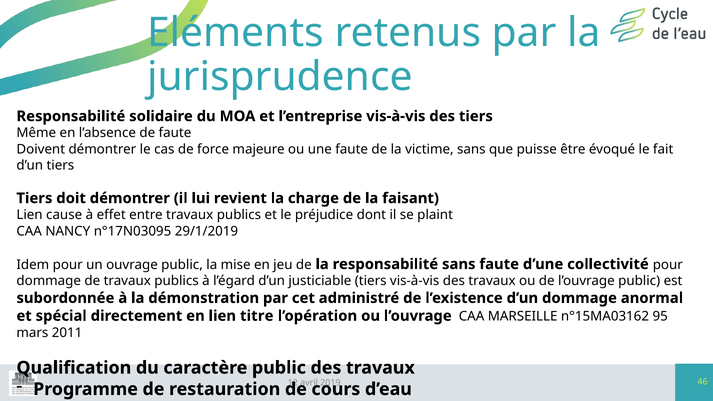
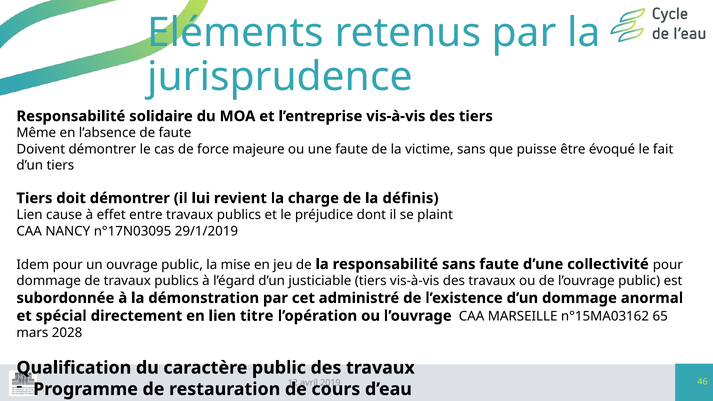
faisant: faisant -> définis (411, 198)
95: 95 -> 65 (660, 316)
2011: 2011 -> 2028 (67, 333)
